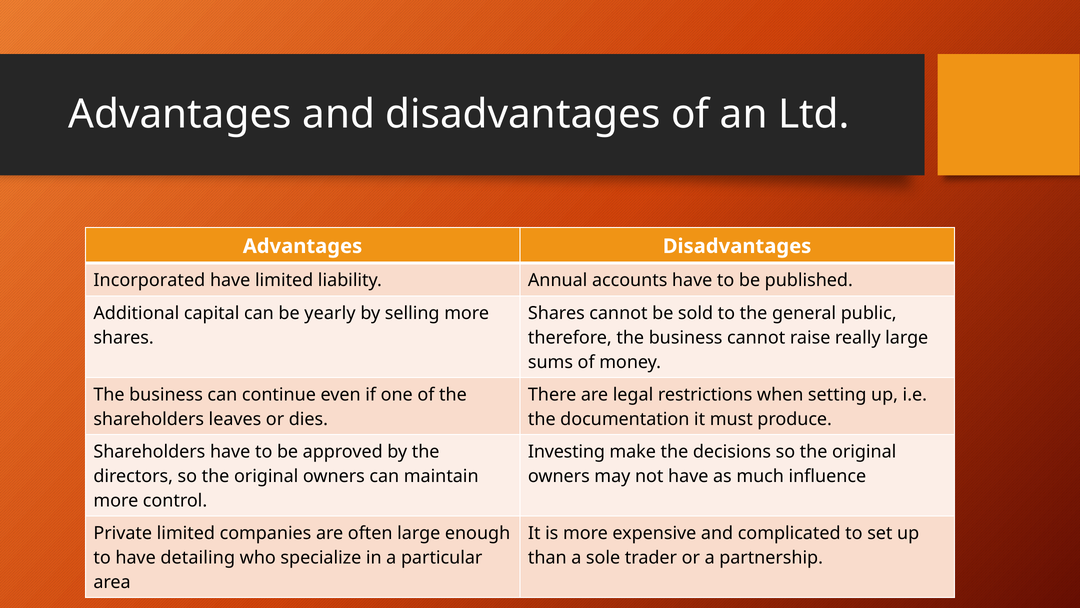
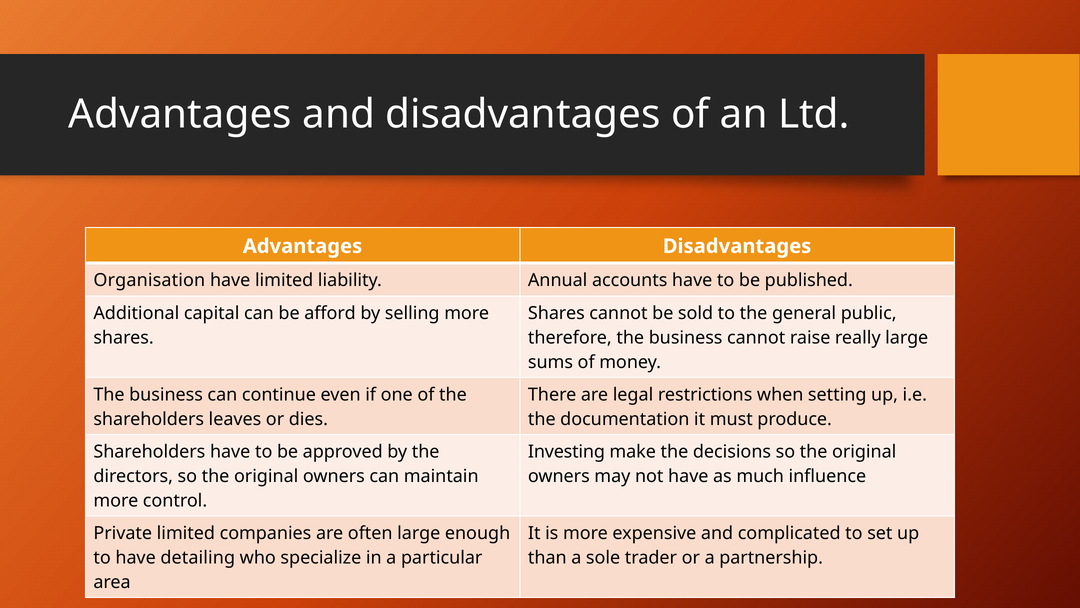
Incorporated: Incorporated -> Organisation (149, 280)
yearly: yearly -> afford (330, 313)
